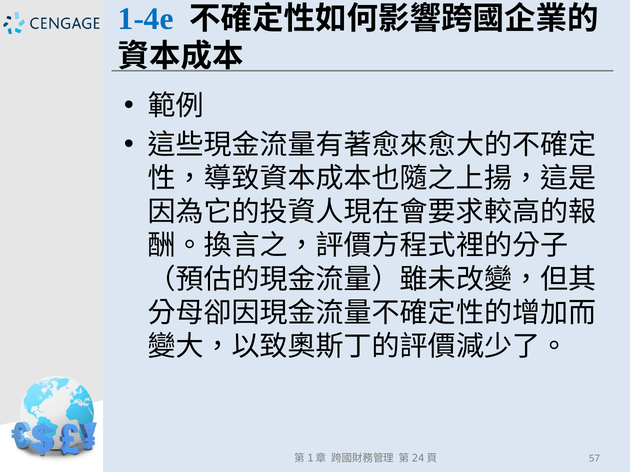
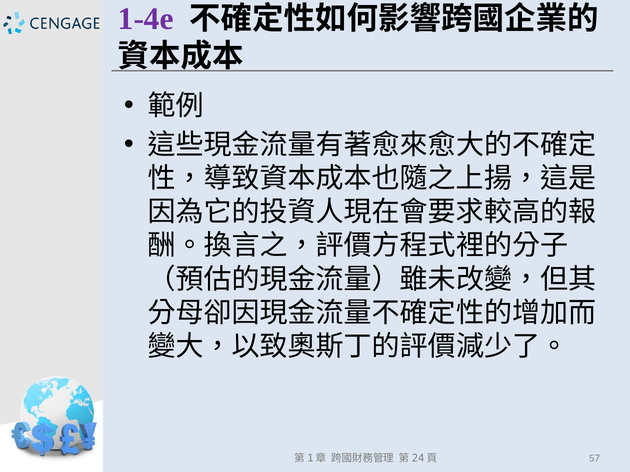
1-4e colour: blue -> purple (146, 19)
